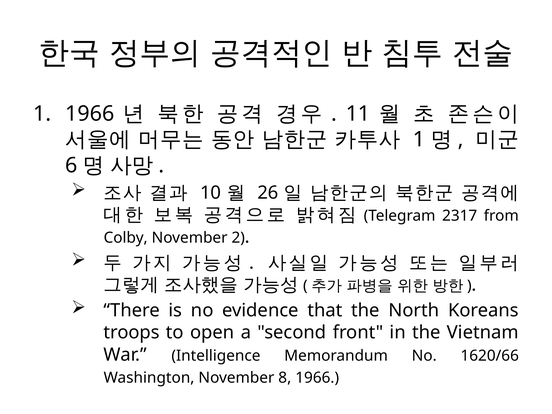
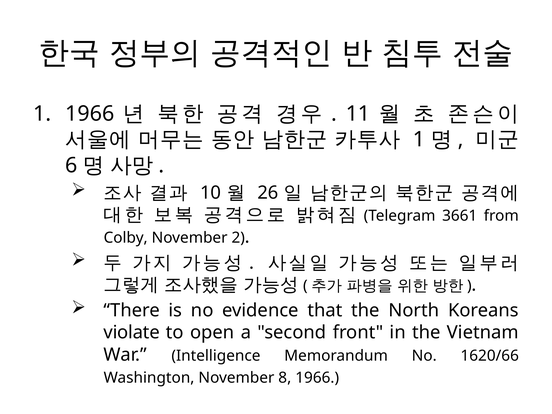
2317: 2317 -> 3661 (460, 216)
troops: troops -> violate (132, 333)
